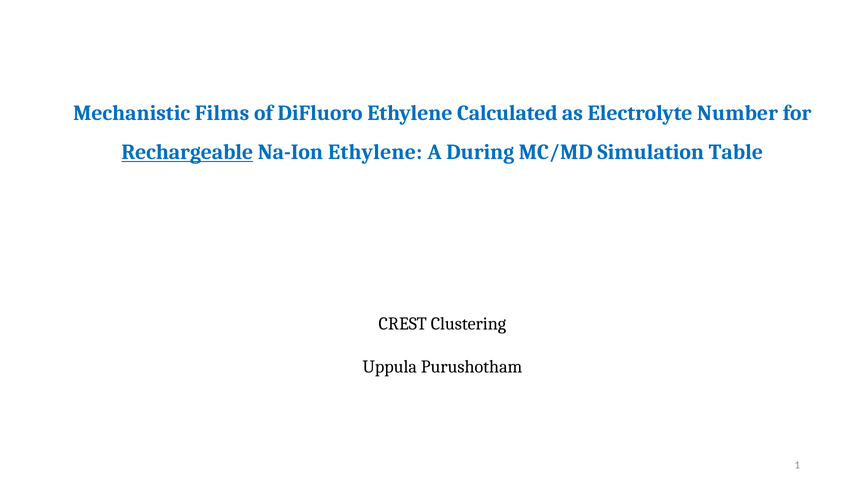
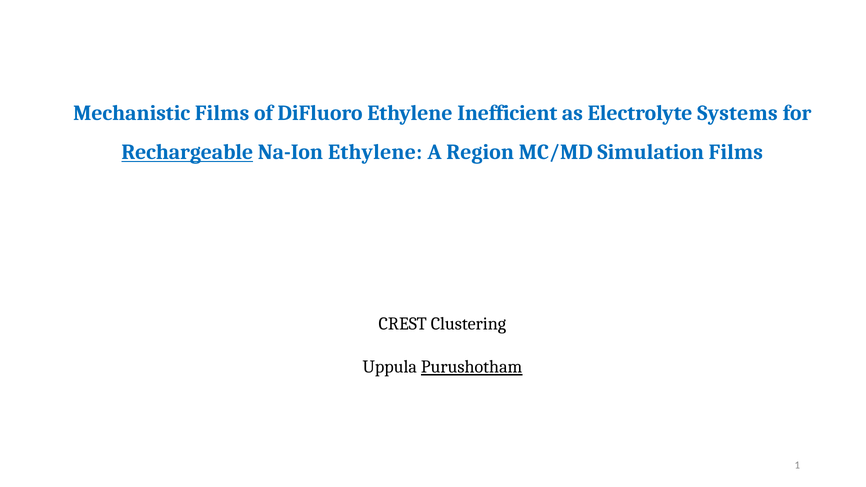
Calculated: Calculated -> Inefficient (507, 113)
Number: Number -> Systems (737, 113)
During: During -> Region (480, 152)
Simulation Table: Table -> Films (736, 152)
Purushotham underline: none -> present (472, 367)
